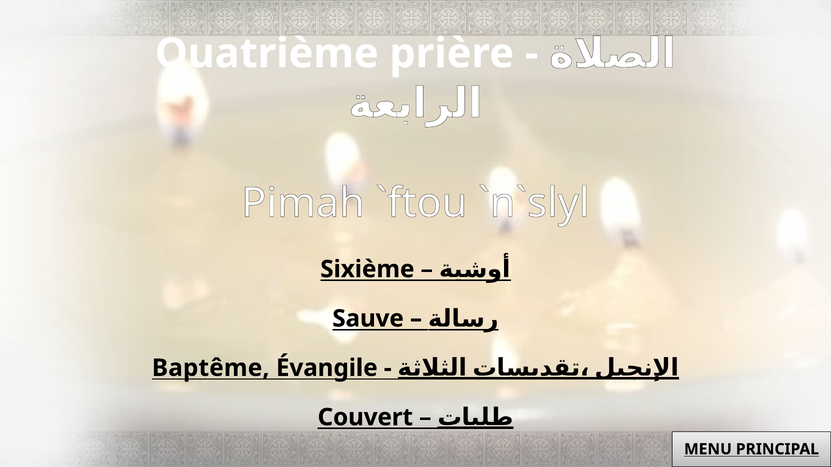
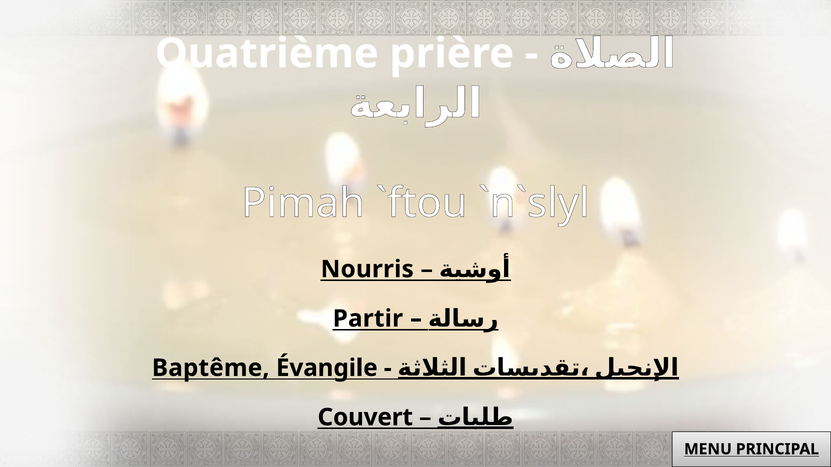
Sixième: Sixième -> Nourris (367, 269)
Sauve: Sauve -> Partir (368, 319)
